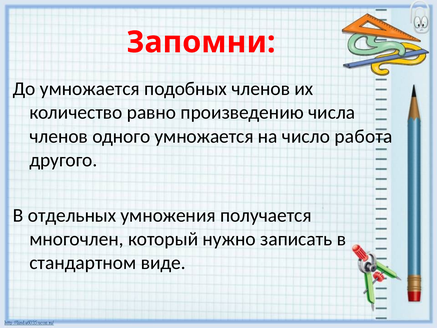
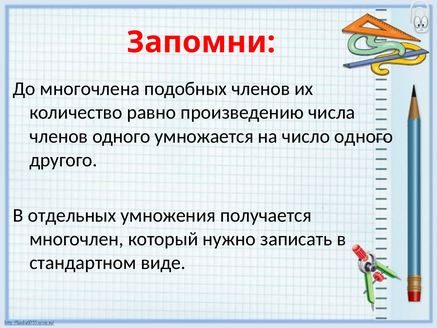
До умножается: умножается -> многочлена (90, 89)
число работа: работа -> одного (364, 136)
